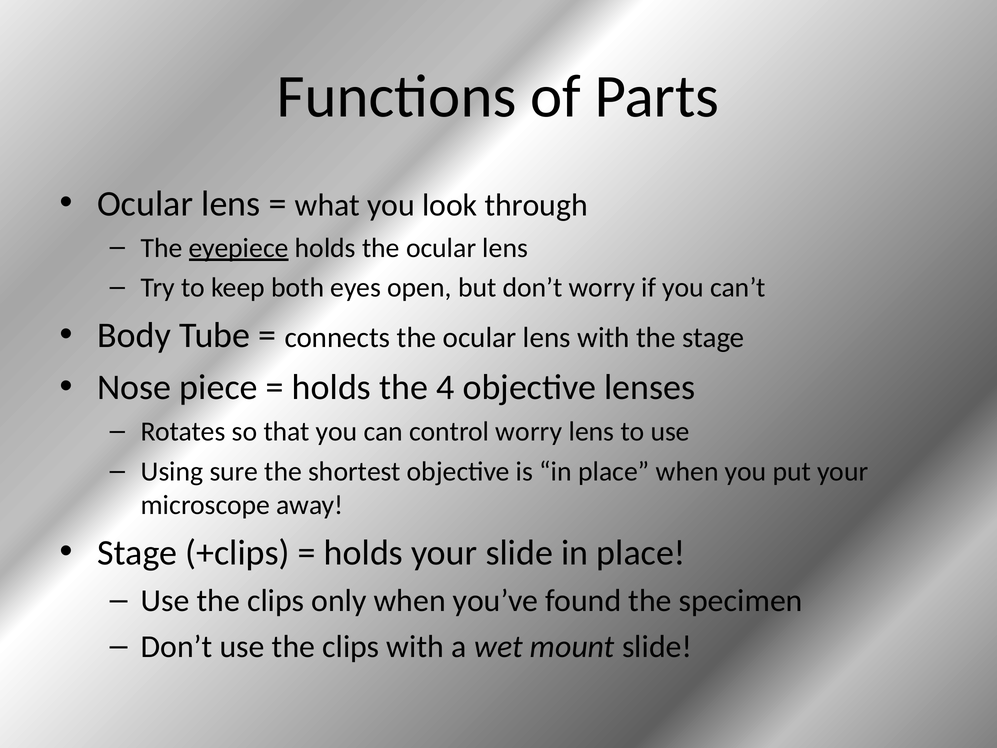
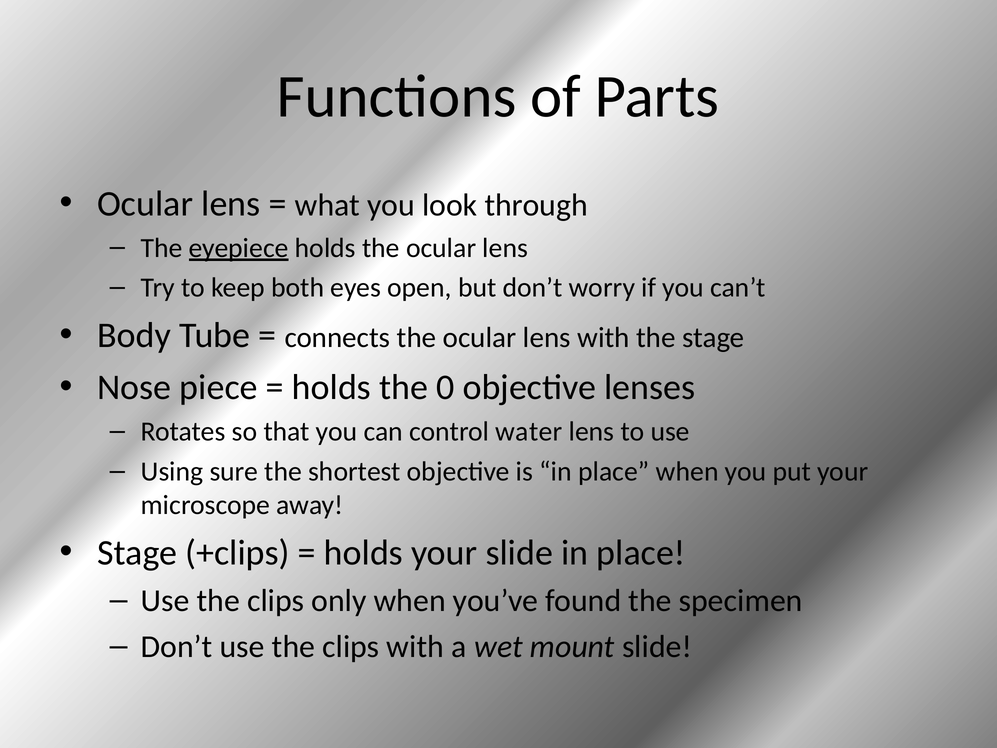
4: 4 -> 0 (445, 387)
control worry: worry -> water (529, 432)
